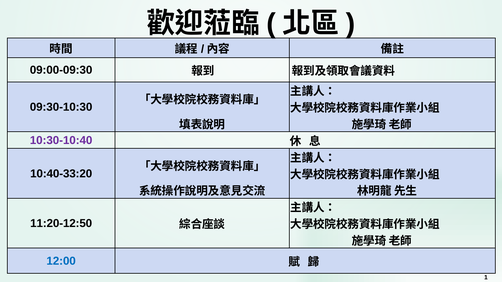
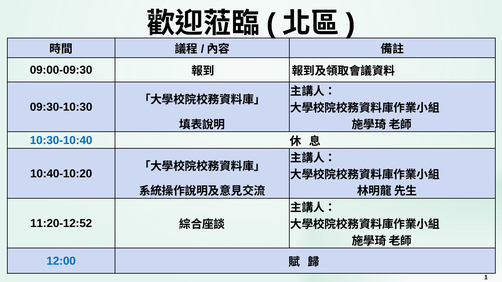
10:30-10:40 colour: purple -> blue (61, 141)
10:40-33:20: 10:40-33:20 -> 10:40-10:20 (61, 174)
11:20-12:50: 11:20-12:50 -> 11:20-12:52 (61, 224)
